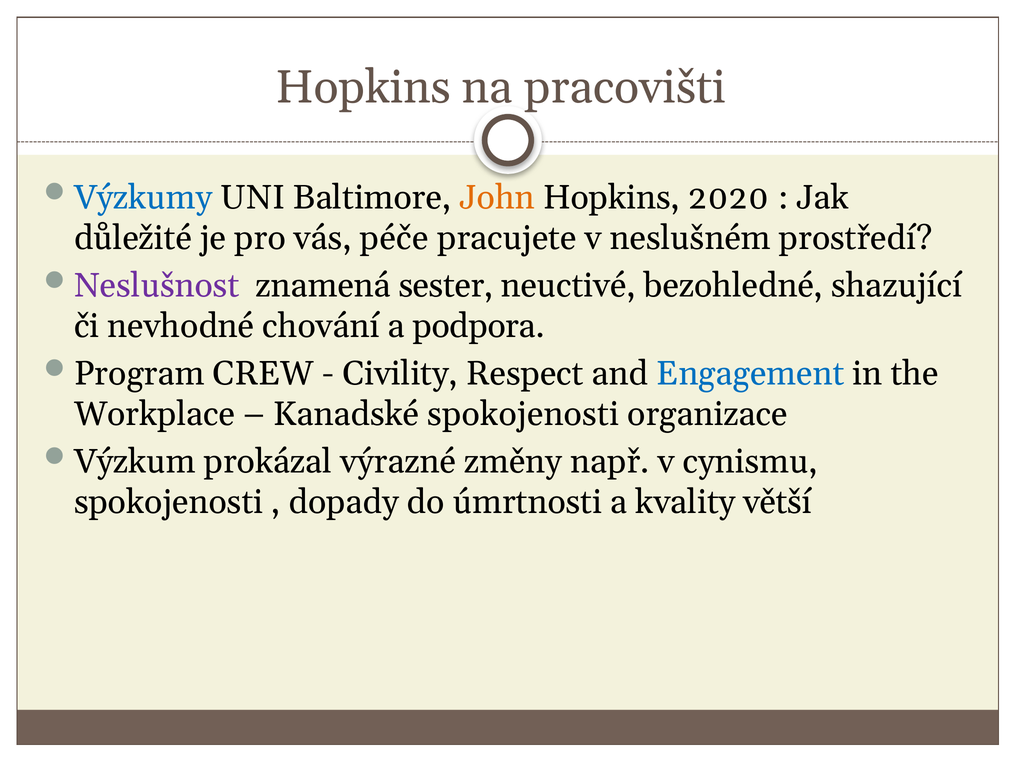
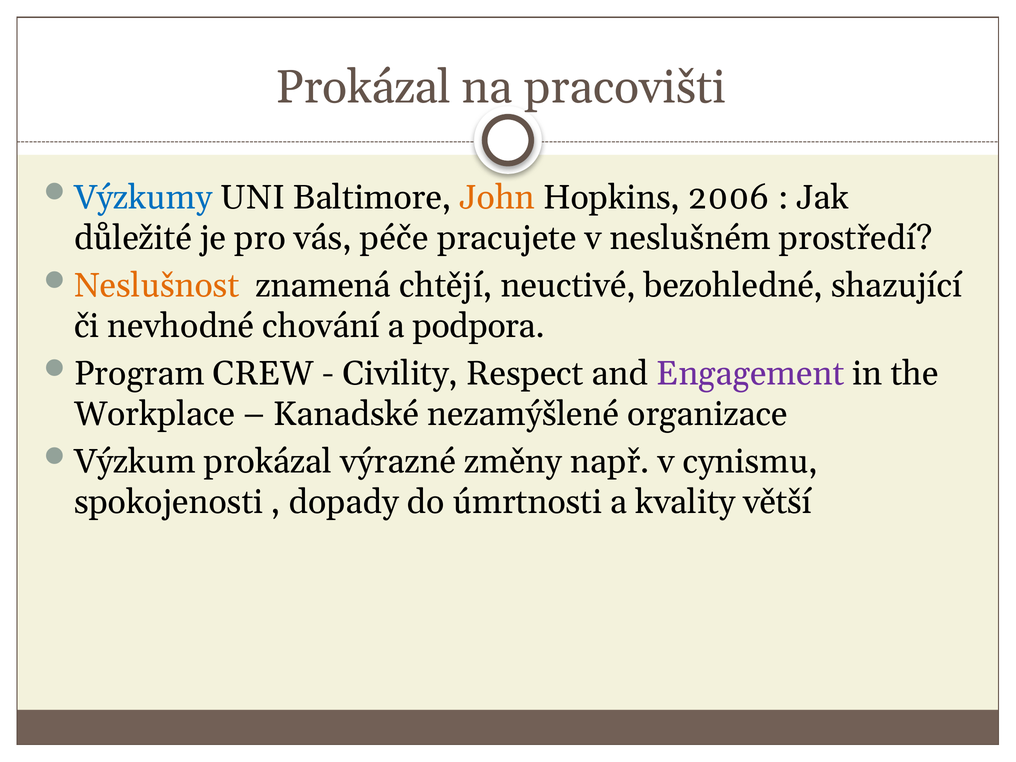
Hopkins: Hopkins -> Prokázal (363, 87)
2020: 2020 -> 2006 (729, 197)
Neslušnost colour: purple -> orange (157, 286)
sester: sester -> chtějí (446, 286)
Engagement colour: blue -> purple (750, 374)
Kanadské spokojenosti: spokojenosti -> nezamýšlené (523, 414)
